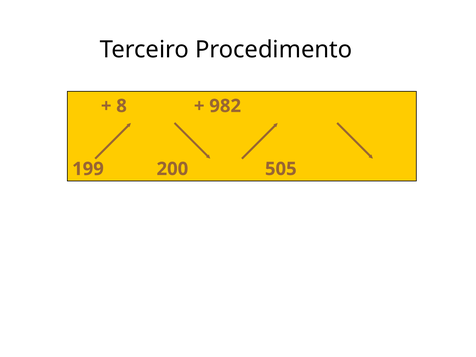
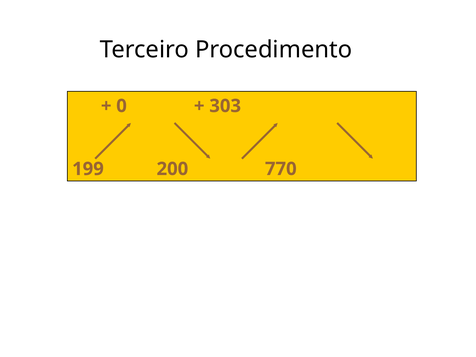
8: 8 -> 0 (122, 106)
982: 982 -> 303 (225, 106)
505: 505 -> 770 (281, 169)
